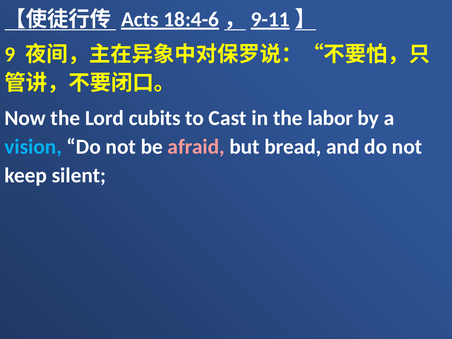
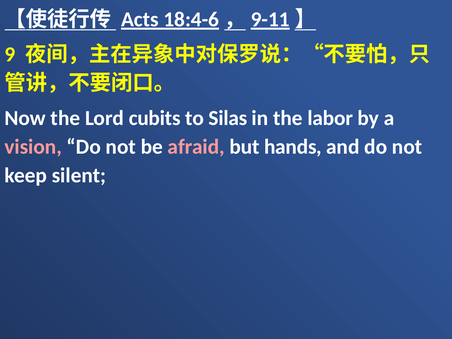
Cast: Cast -> Silas (228, 118)
vision colour: light blue -> pink (33, 147)
bread: bread -> hands (293, 147)
